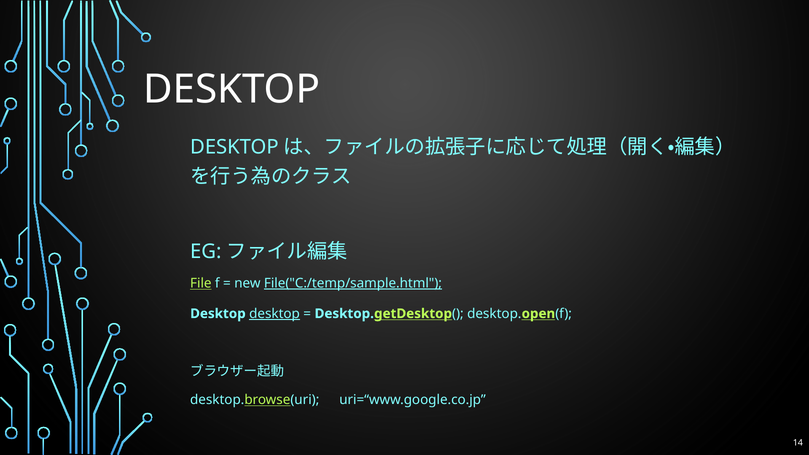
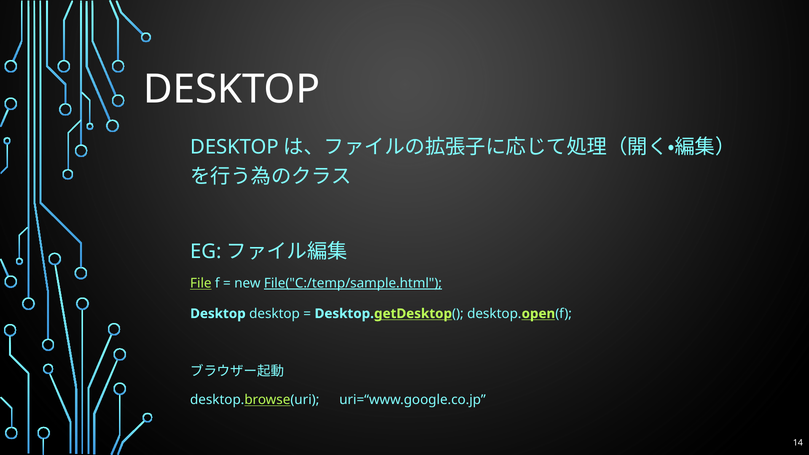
desktop underline: present -> none (275, 314)
